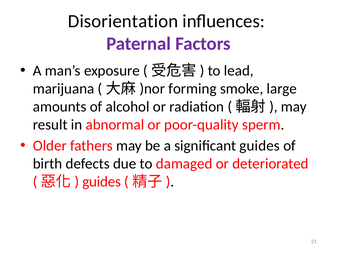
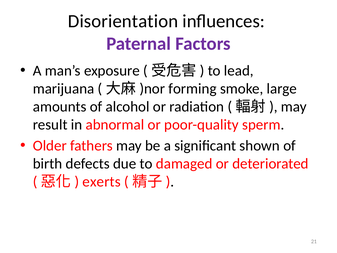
significant guides: guides -> shown (260, 146)
guides: guides -> exerts (102, 182)
